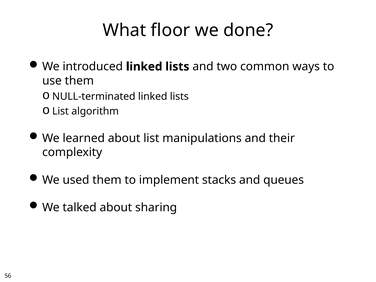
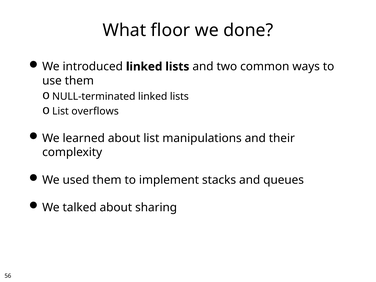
algorithm: algorithm -> overflows (95, 111)
